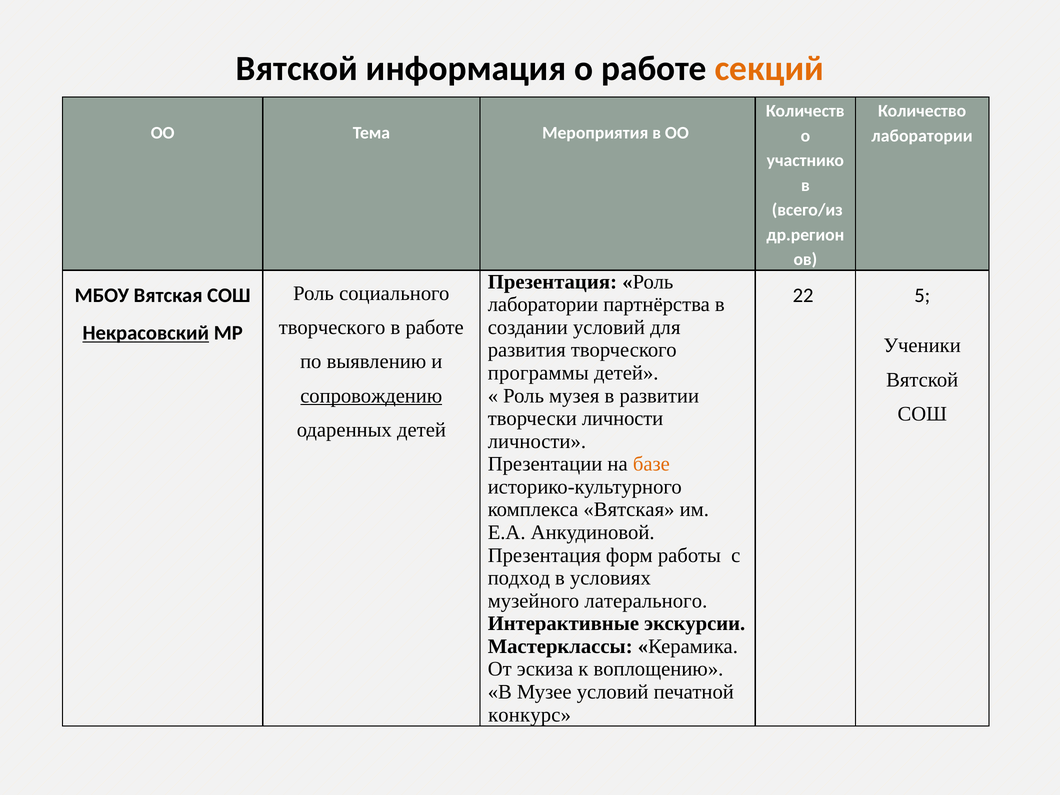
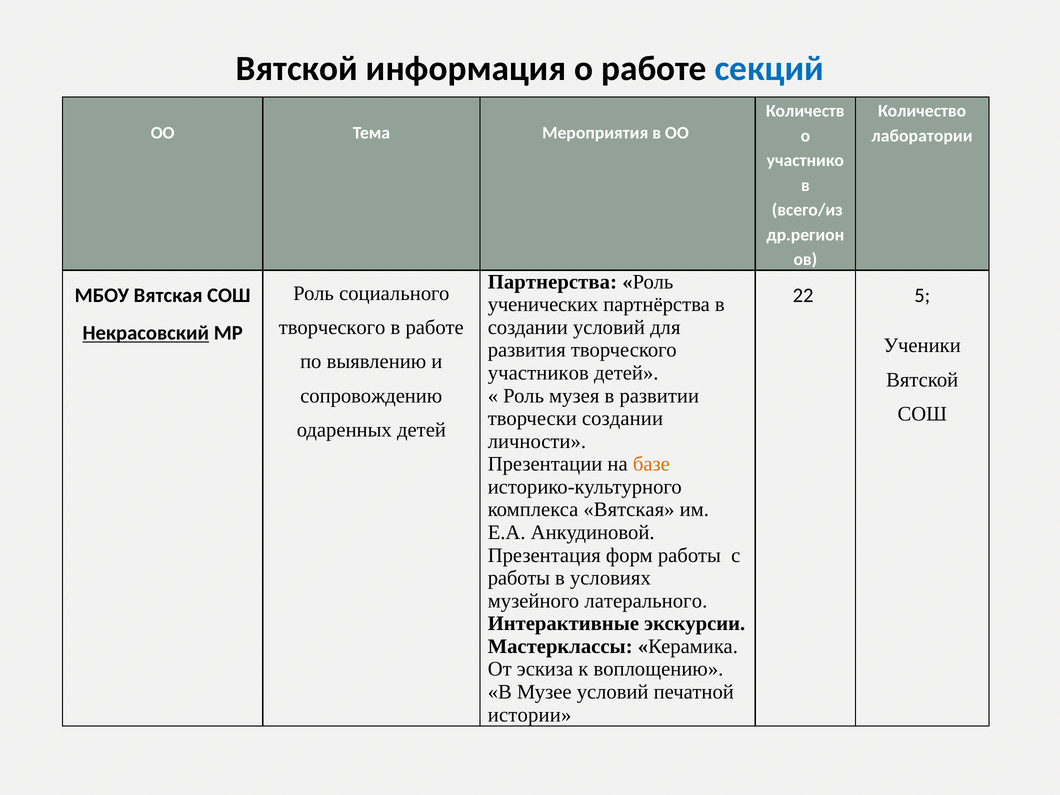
секций colour: orange -> blue (769, 69)
Презентация: Презентация -> Партнерства (552, 282)
лаборатории: лаборатории -> ученических (543, 305)
программы: программы -> участников (538, 373)
сопровождению underline: present -> none (371, 396)
творчески личности: личности -> создании (622, 419)
подход: подход -> работы (519, 578)
конкурс: конкурс -> истории (530, 715)
